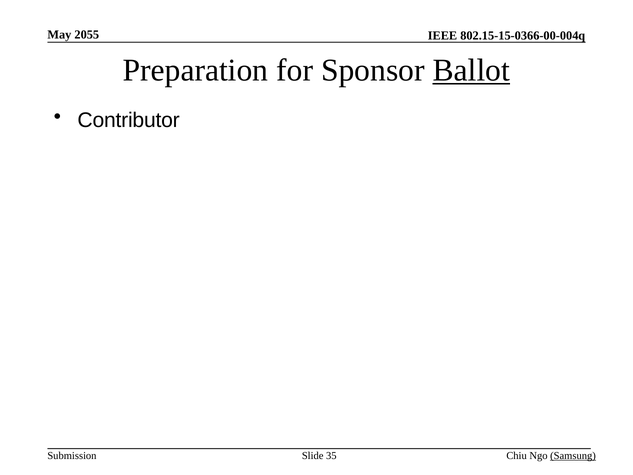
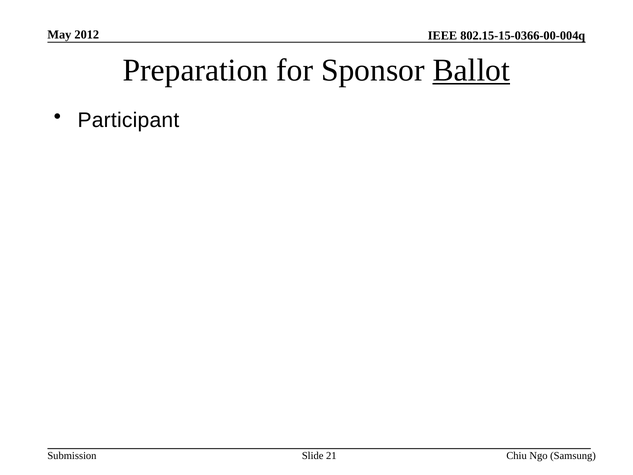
2055: 2055 -> 2012 (87, 35)
Contributor: Contributor -> Participant (128, 120)
35: 35 -> 21 (331, 455)
Samsung underline: present -> none (573, 455)
